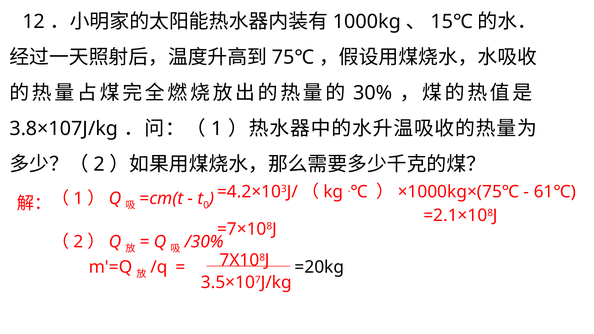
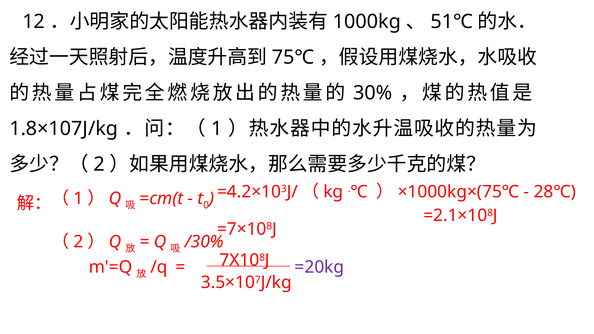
15℃: 15℃ -> 51℃ (452, 22)
3.8×107J/kg: 3.8×107J/kg -> 1.8×107J/kg (64, 129)
61℃: 61℃ -> 28℃ (555, 192)
=20kg colour: black -> purple (319, 267)
